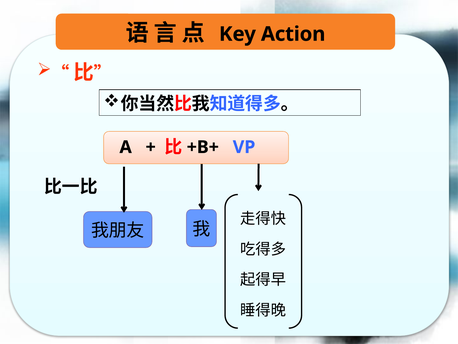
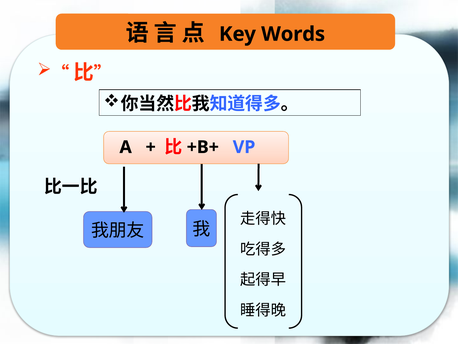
Action: Action -> Words (293, 34)
